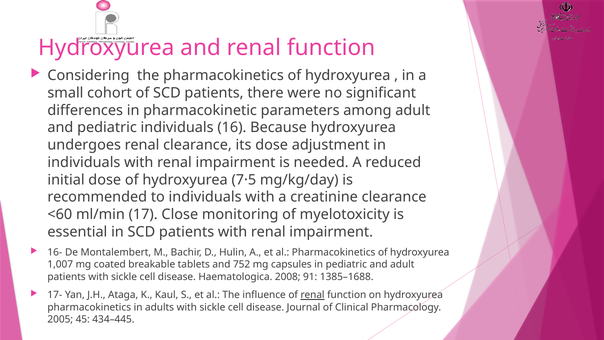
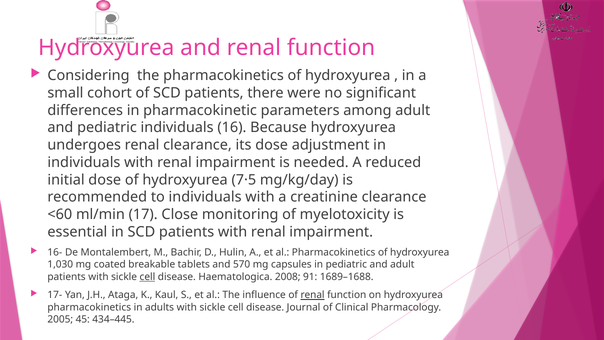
1,007: 1,007 -> 1,030 (60, 264)
752: 752 -> 570 (242, 264)
cell underline: none -> present (147, 277)
1385–1688: 1385–1688 -> 1689–1688 (347, 277)
